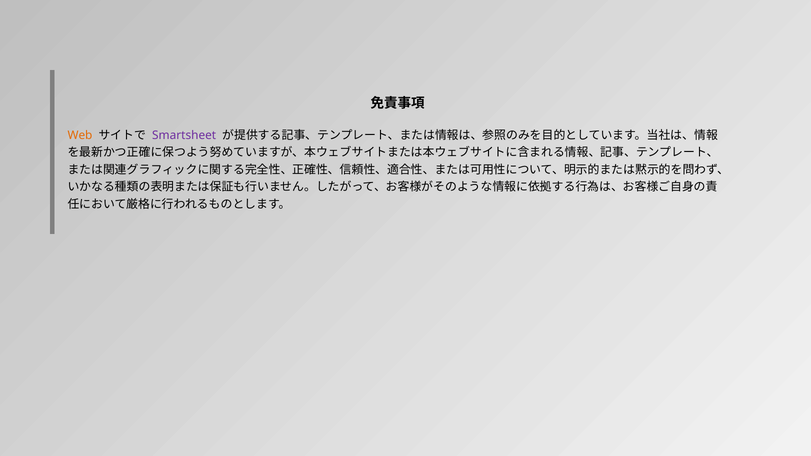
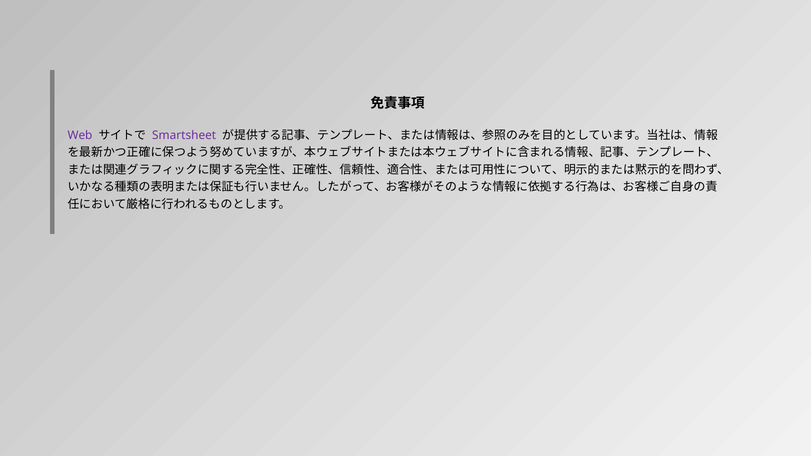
Web colour: orange -> purple (80, 135)
